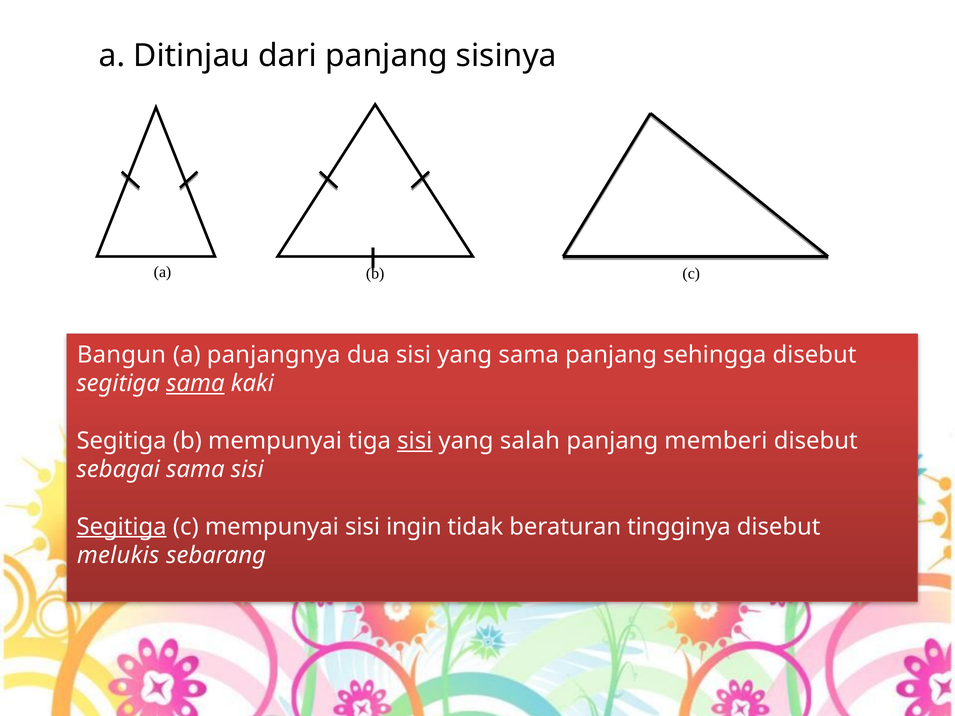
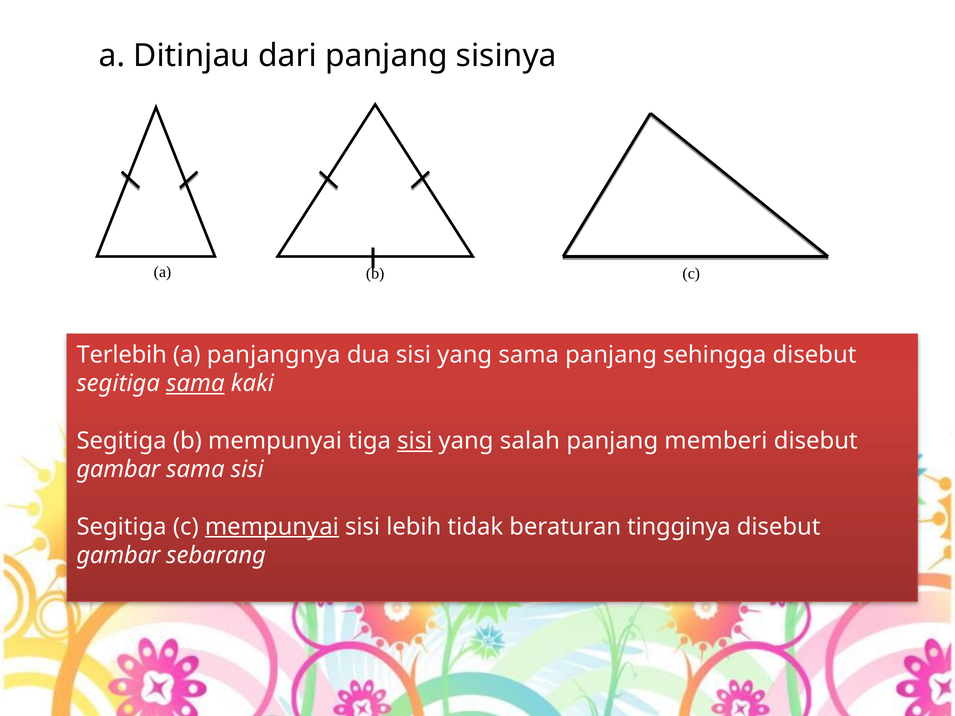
Bangun: Bangun -> Terlebih (122, 355)
sebagai: sebagai -> gambar (118, 470)
Segitiga underline: present -> none (122, 527)
mempunyai underline: none -> present (272, 527)
ingin: ingin -> lebih (414, 527)
melukis: melukis -> gambar (118, 556)
